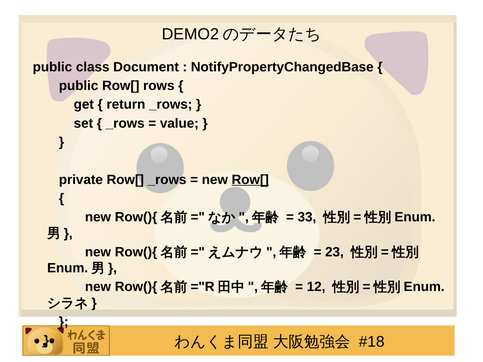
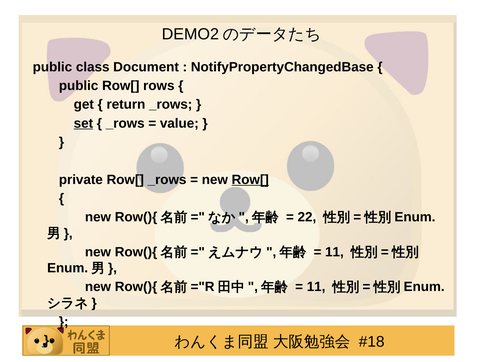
set underline: none -> present (83, 123)
33: 33 -> 22 (307, 217)
23: 23 -> 11 (334, 252)
12: 12 -> 11 (316, 287)
